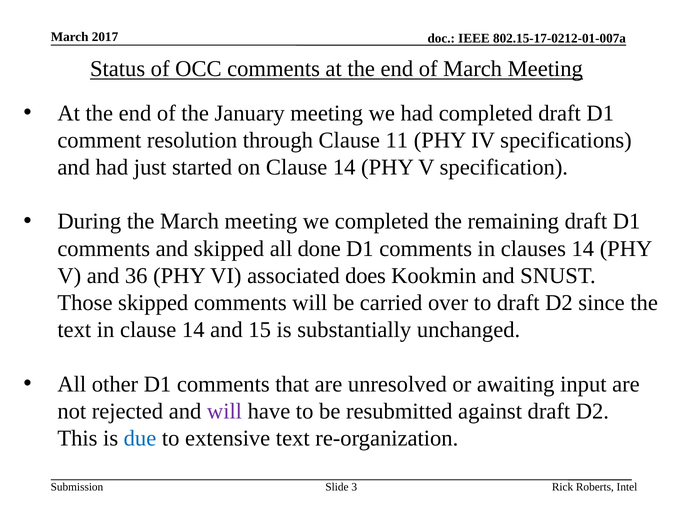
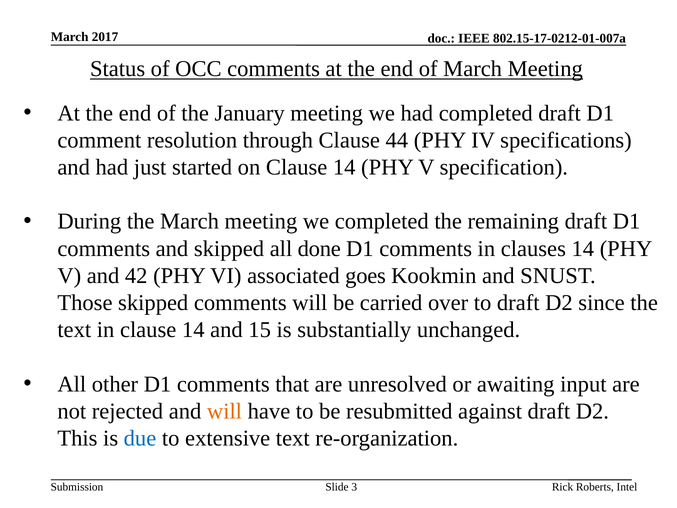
11: 11 -> 44 (397, 140)
36: 36 -> 42 (136, 276)
does: does -> goes (366, 276)
will colour: purple -> orange (224, 411)
